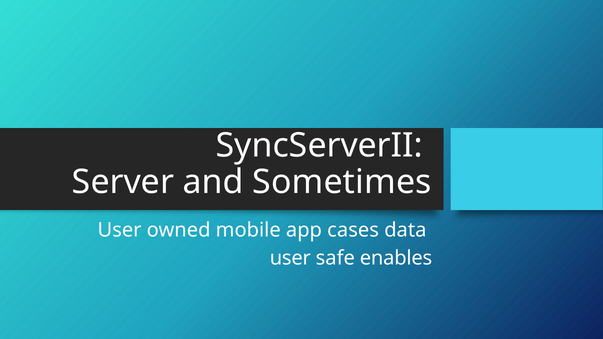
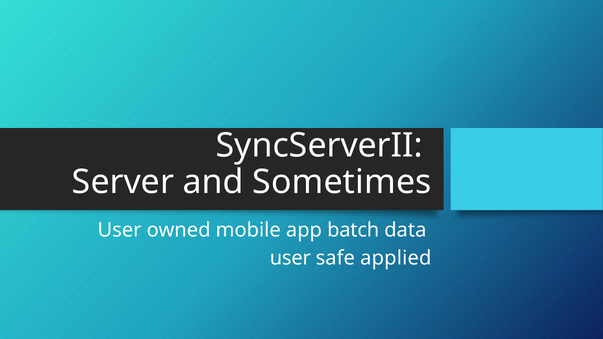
cases: cases -> batch (353, 230)
enables: enables -> applied (396, 258)
